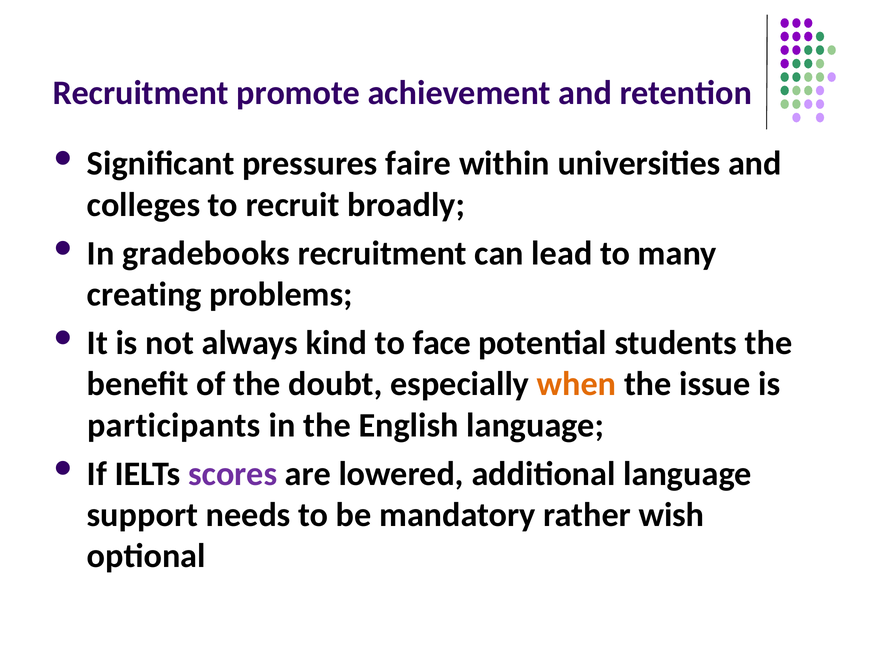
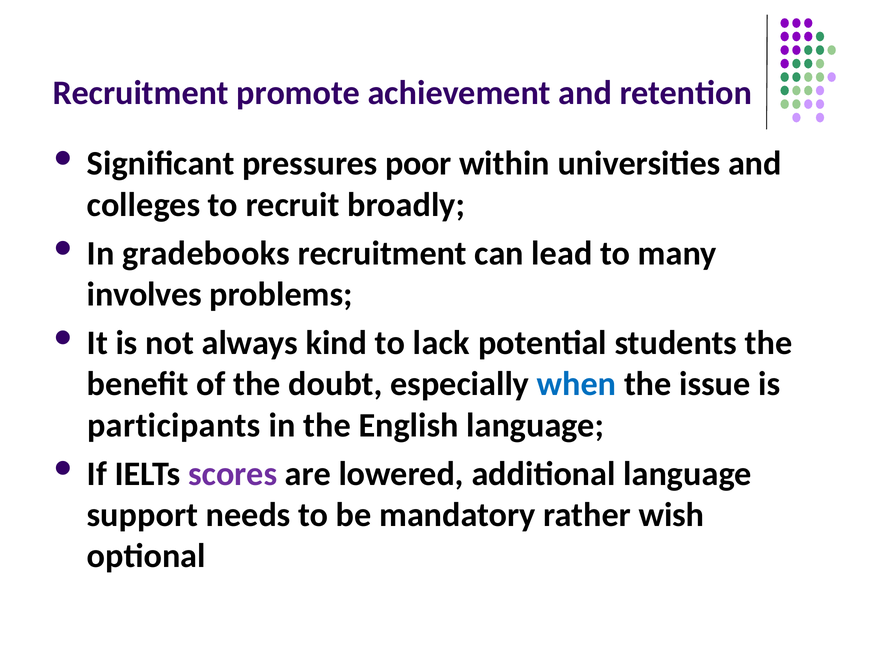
faire: faire -> poor (418, 164)
creating: creating -> involves (144, 294)
face: face -> lack (441, 343)
when colour: orange -> blue (577, 384)
